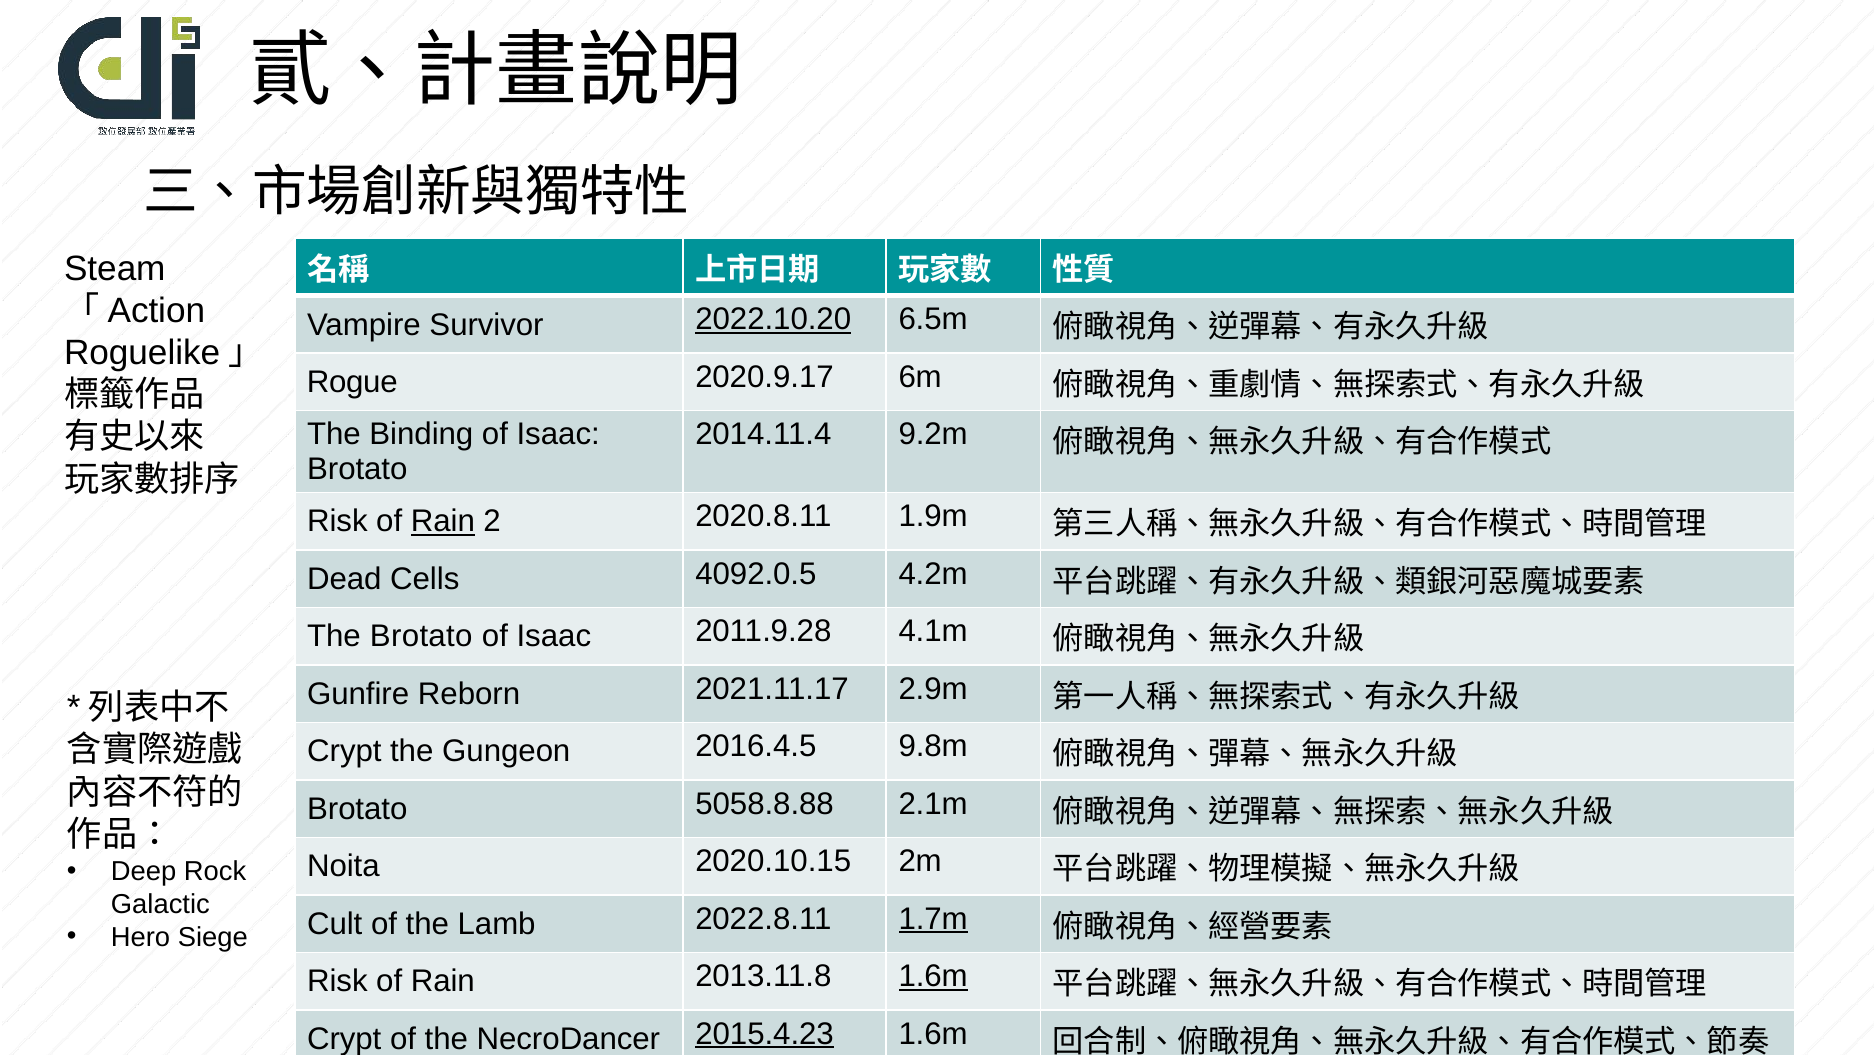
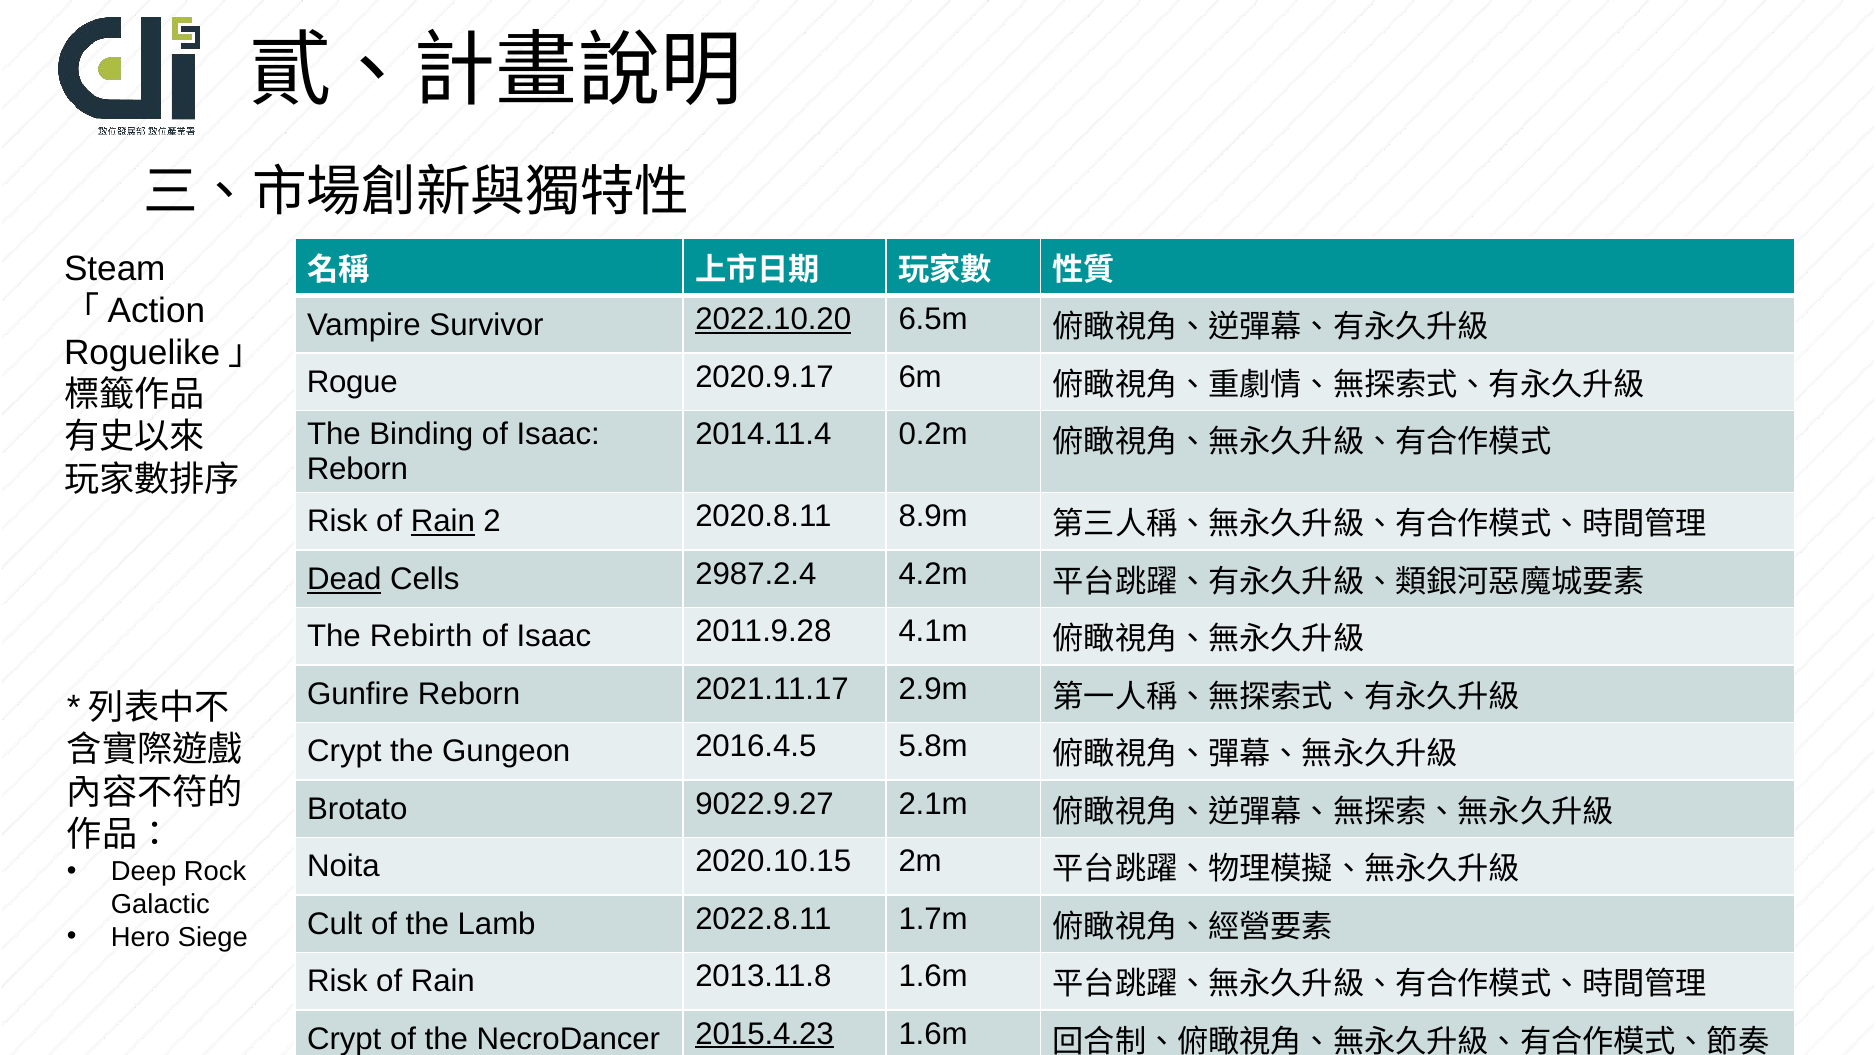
9.2m: 9.2m -> 0.2m (933, 435)
Brotato: Brotato -> Reborn (357, 469)
1.9m: 1.9m -> 8.9m (933, 517)
Dead underline: none -> present (344, 579)
4092.0.5: 4092.0.5 -> 2987.2.4 (756, 574)
The Brotato: Brotato -> Rebirth (421, 637)
9.8m: 9.8m -> 5.8m (933, 747)
5058.8.88: 5058.8.88 -> 9022.9.27 (765, 804)
1.7m underline: present -> none (933, 919)
1.6m underline: present -> none (933, 977)
